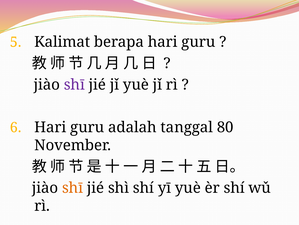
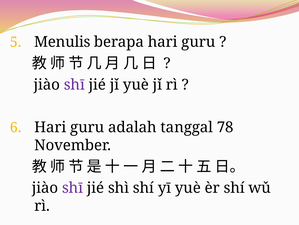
Kalimat: Kalimat -> Menulis (62, 42)
80: 80 -> 78 (225, 127)
shī colour: orange -> purple (73, 187)
